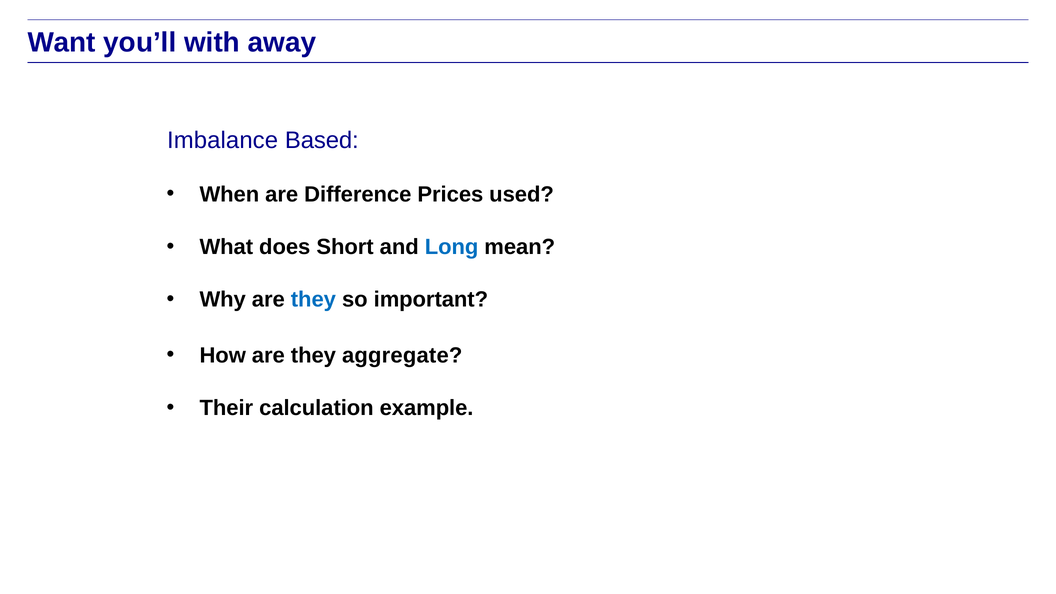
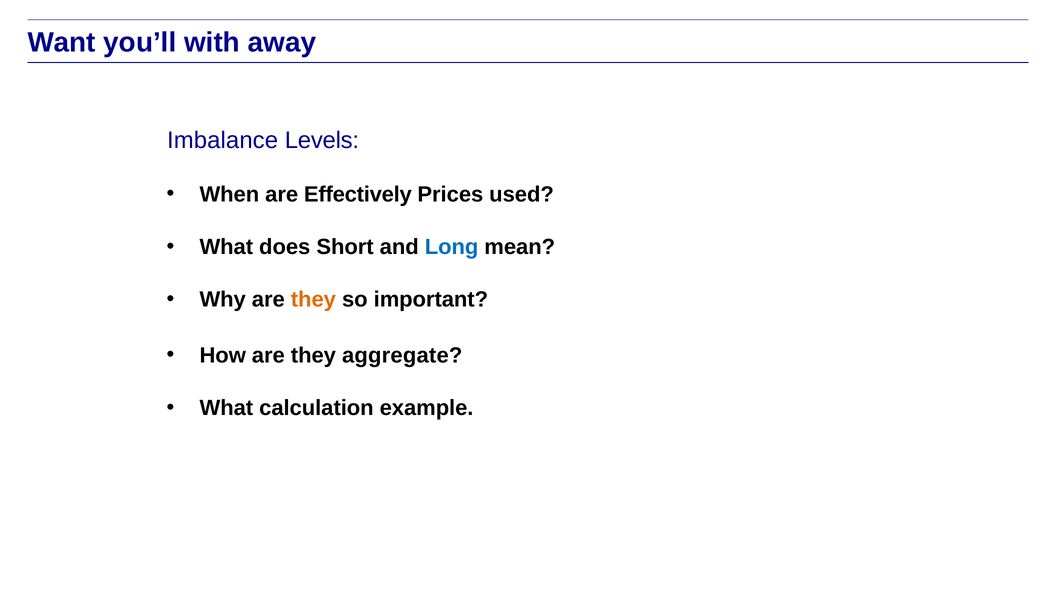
Based: Based -> Levels (322, 141)
Difference: Difference -> Effectively (358, 194)
they colour: blue -> orange (313, 300)
Their: Their -> What (226, 408)
